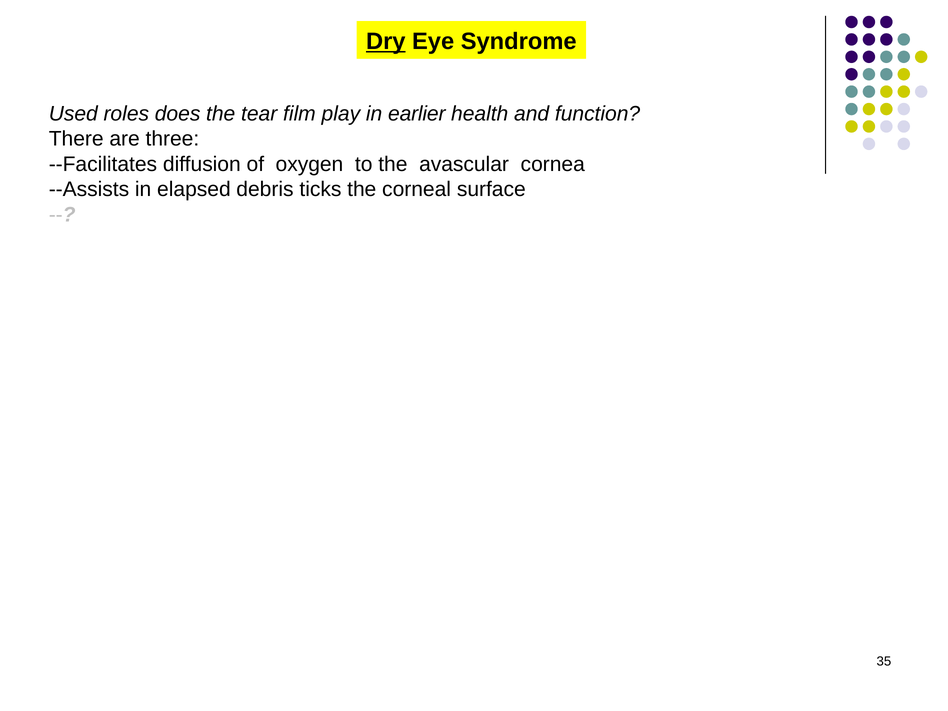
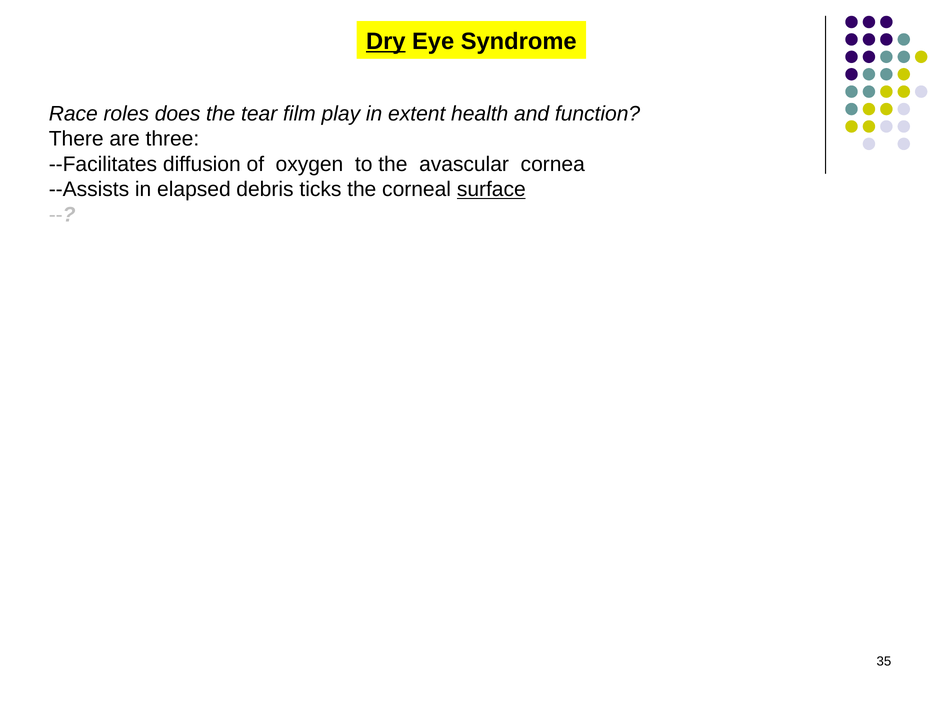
Used: Used -> Race (73, 114)
earlier: earlier -> extent (417, 114)
surface underline: none -> present (491, 189)
